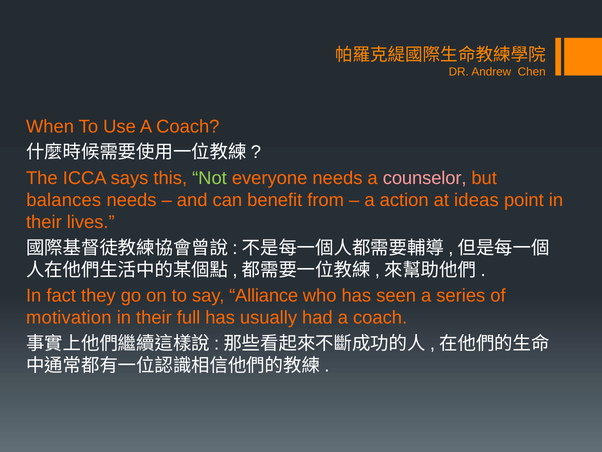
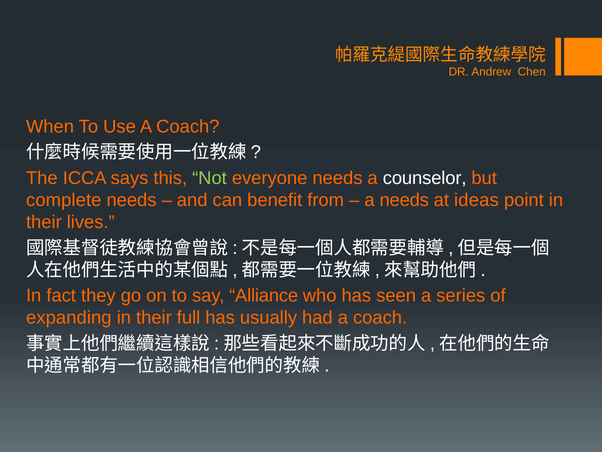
counselor colour: pink -> white (425, 178)
balances: balances -> complete (64, 200)
a action: action -> needs (404, 200)
motivation: motivation -> expanding (69, 318)
